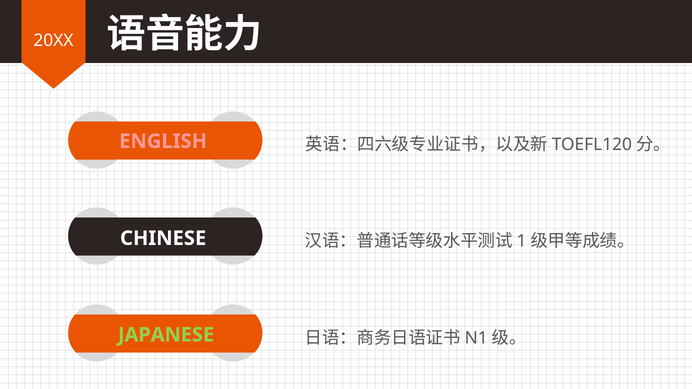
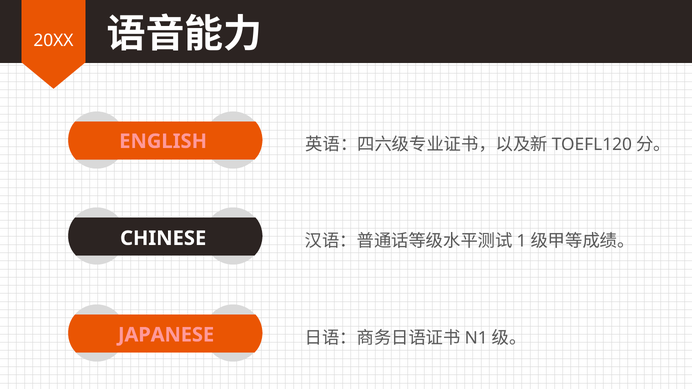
JAPANESE colour: light green -> pink (166, 335)
